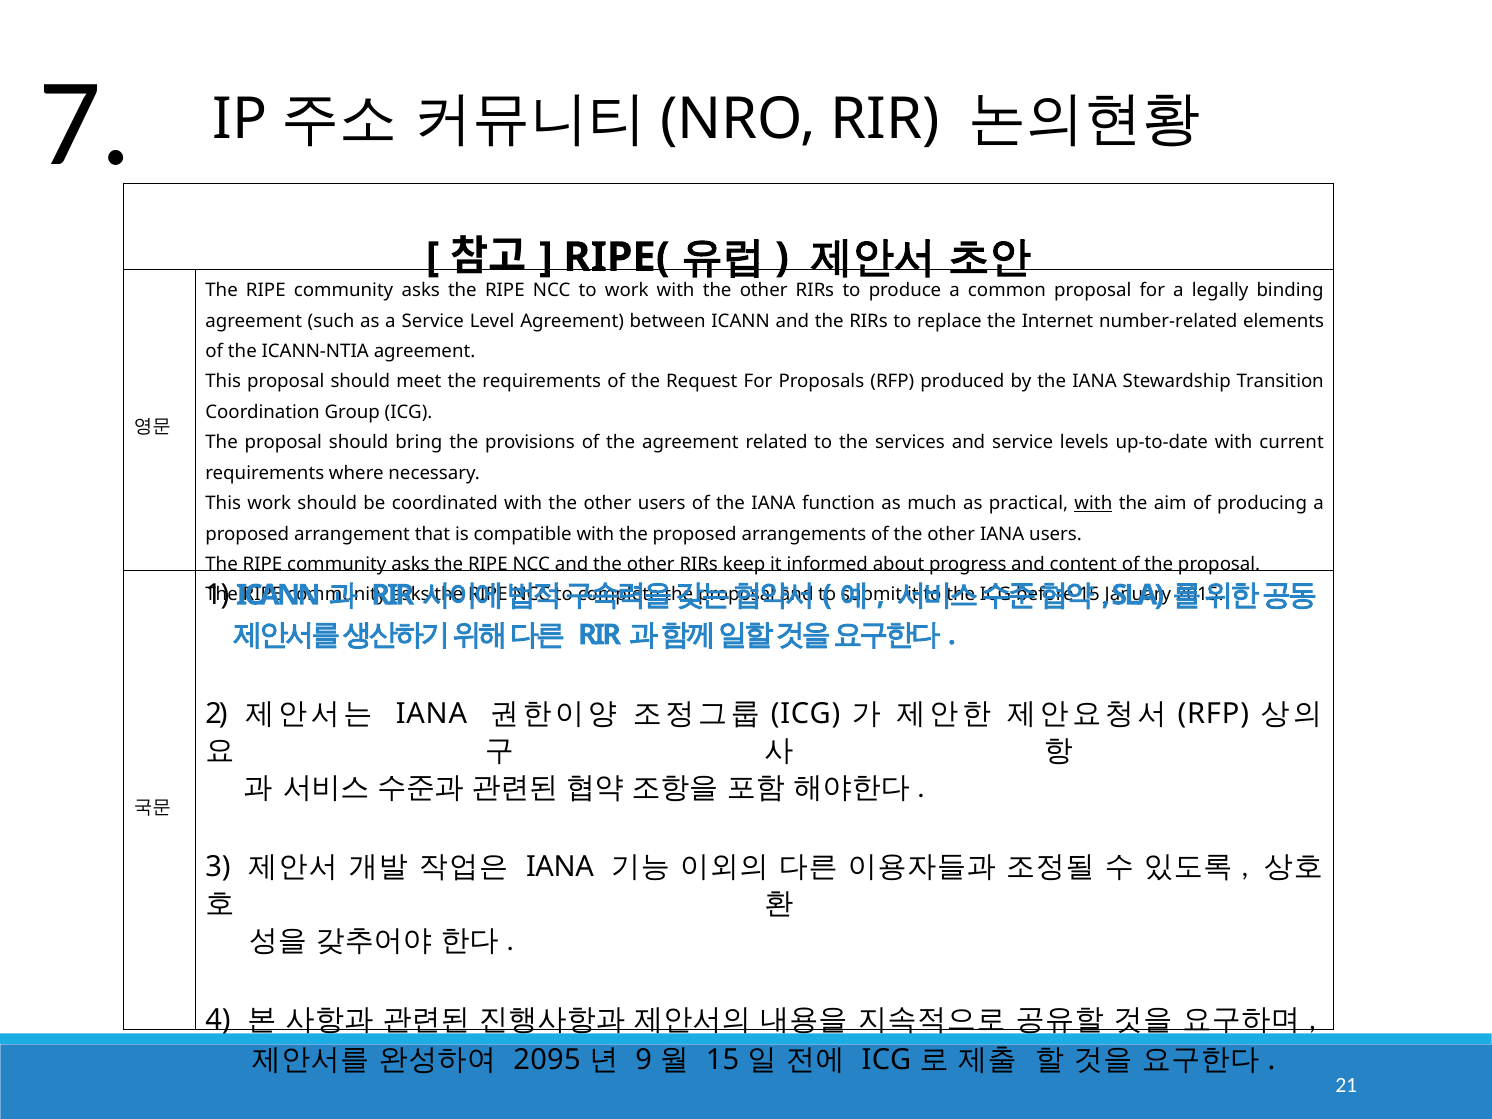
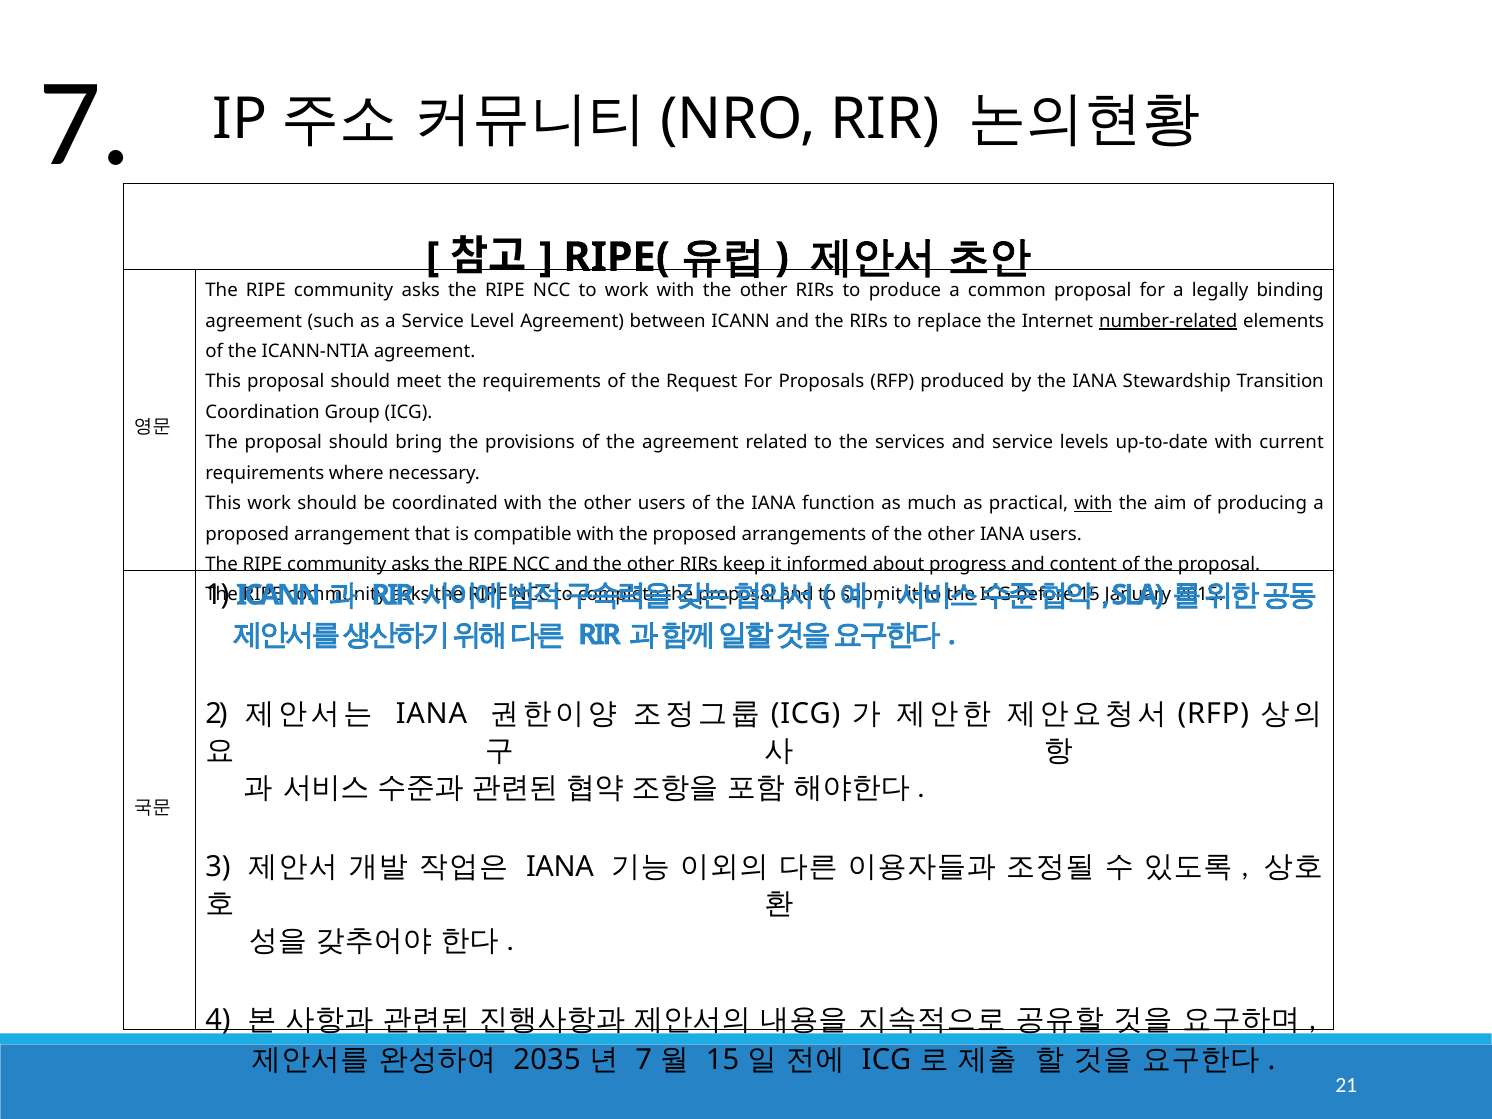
number-related underline: none -> present (1168, 321)
2095: 2095 -> 2035 (547, 1060)
9: 9 -> 7 (644, 1060)
